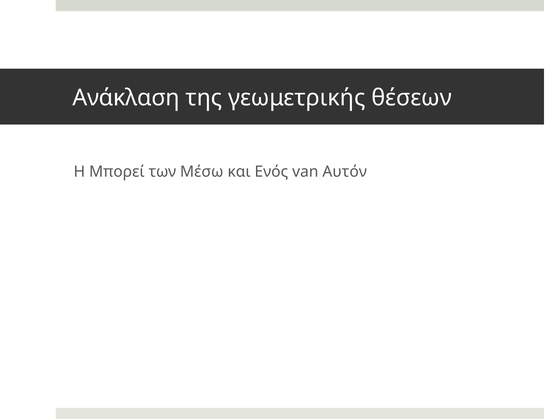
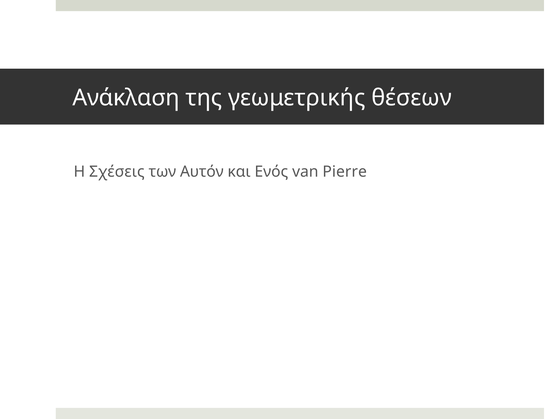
Μπορεί: Μπορεί -> Σχέσεις (117, 172)
Μέσω: Μέσω -> Αυτόν (202, 172)
Αυτόν: Αυτόν -> Pierre (345, 172)
